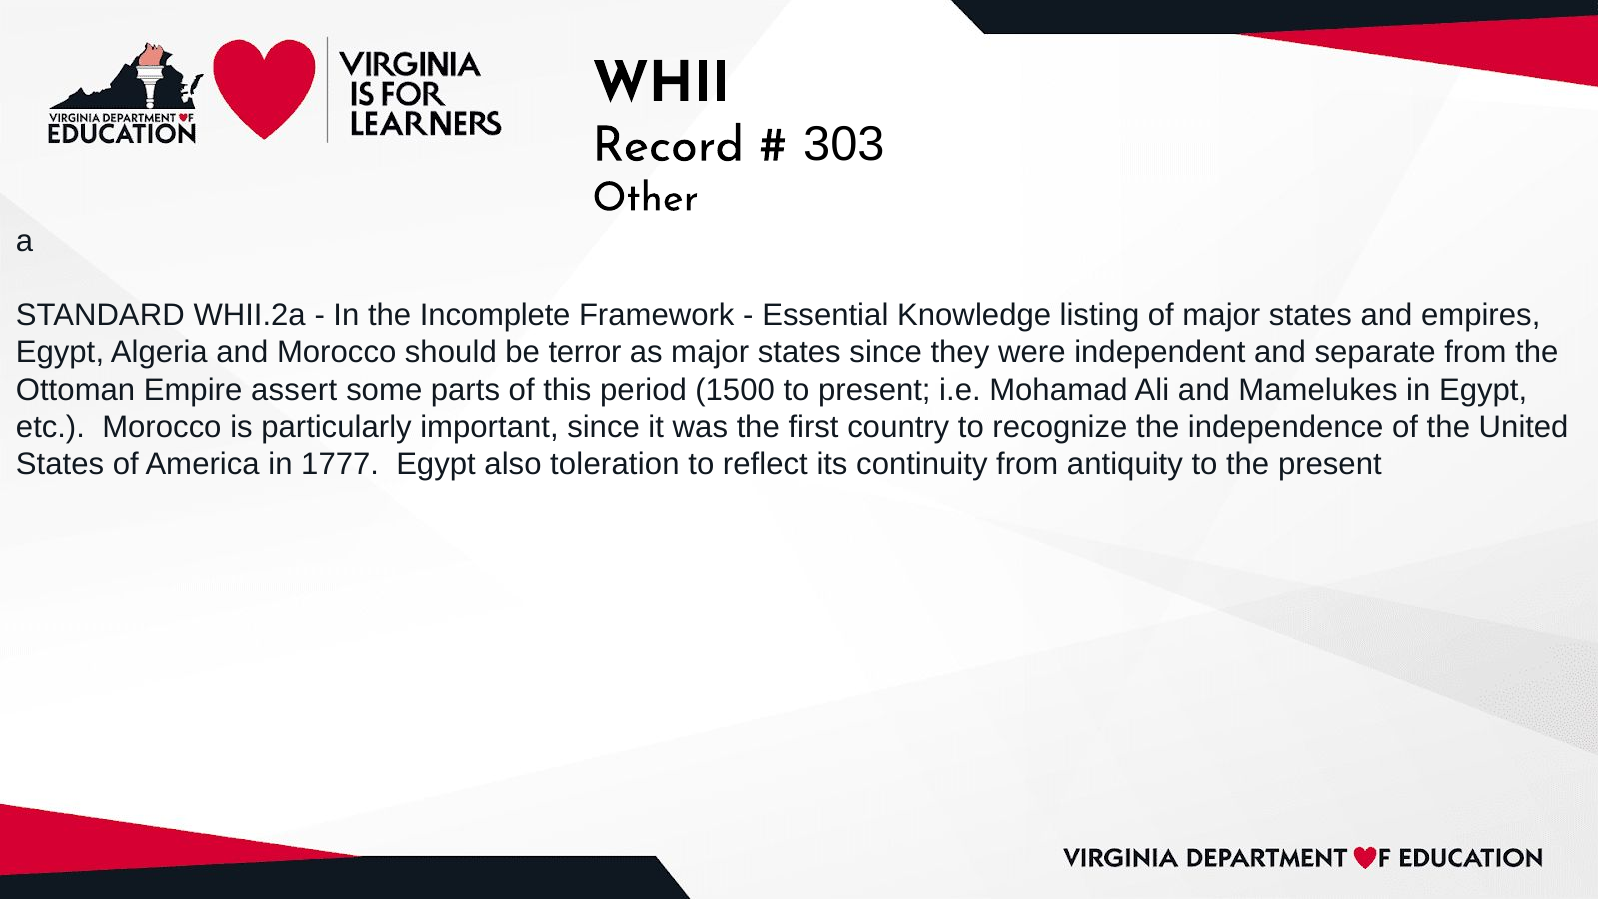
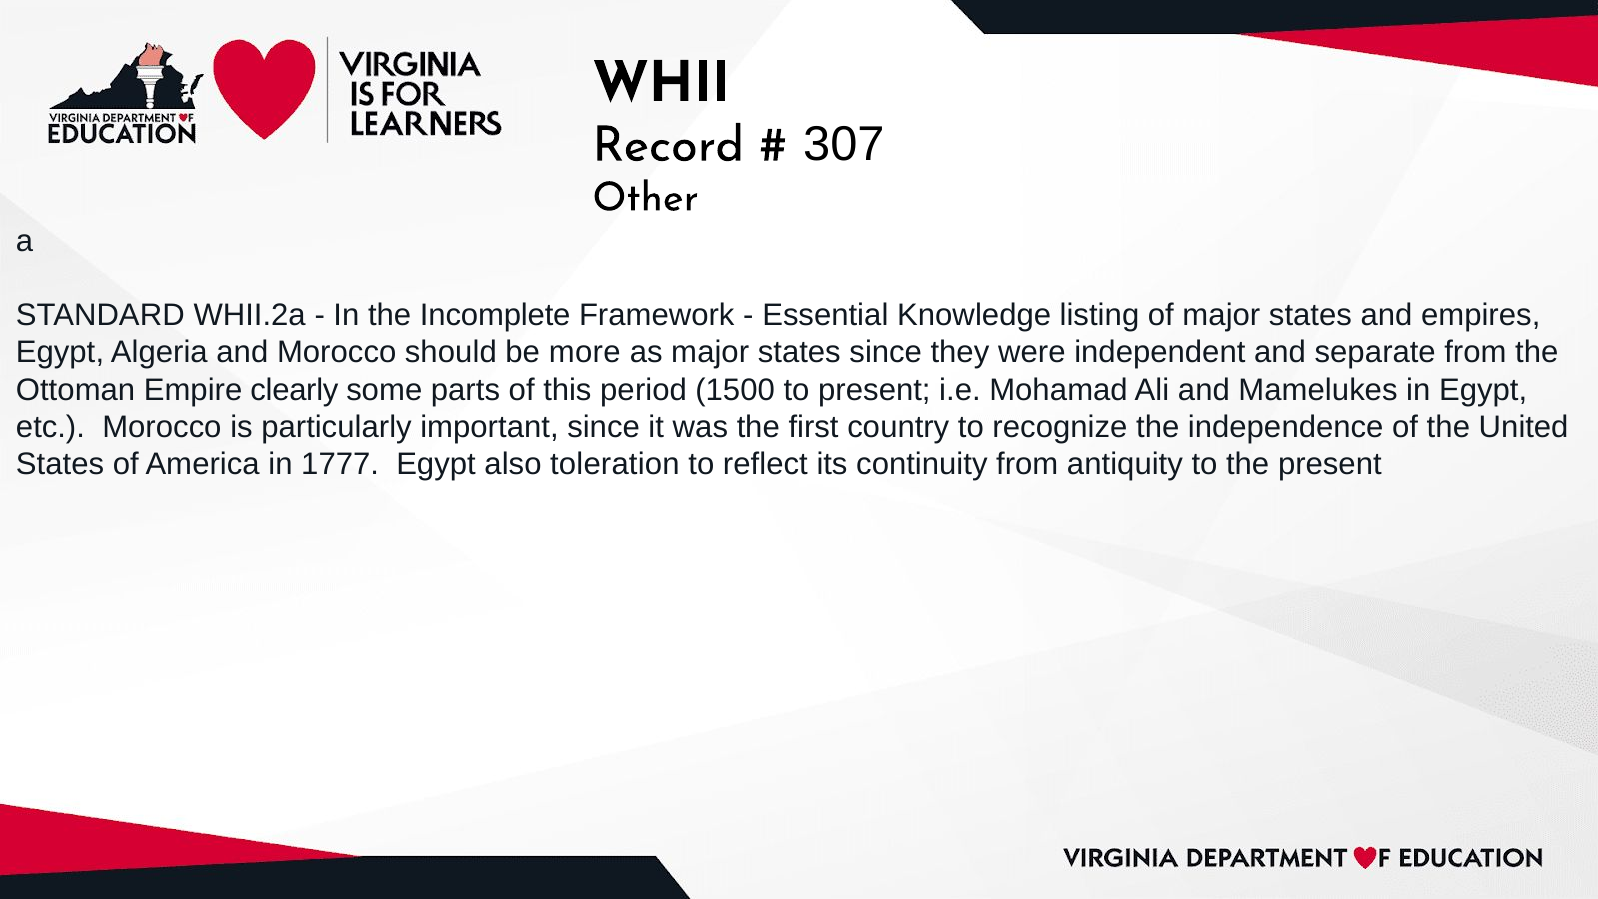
303: 303 -> 307 (844, 145)
terror: terror -> more (585, 353)
assert: assert -> clearly (294, 390)
